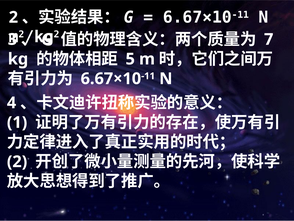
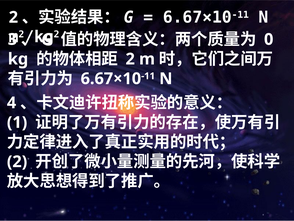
7: 7 -> 0 (269, 39)
5: 5 -> 2 (130, 59)
